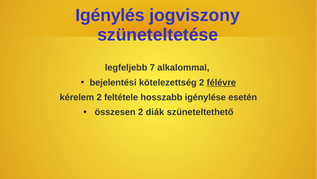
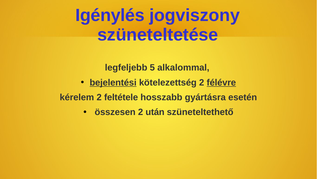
7: 7 -> 5 (152, 68)
bejelentési underline: none -> present (113, 82)
igénylése: igénylése -> gyártásra (205, 97)
diák: diák -> után (155, 112)
